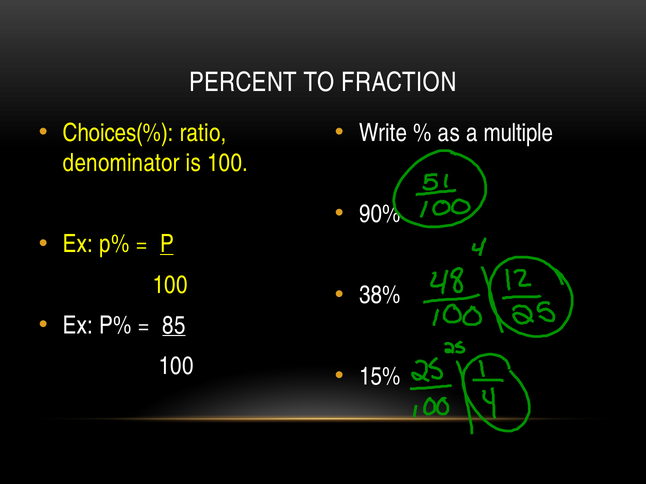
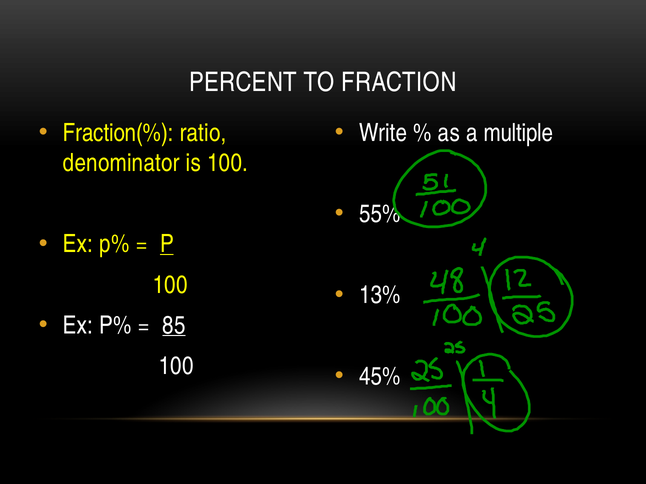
Choices(%: Choices(% -> Fraction(% (118, 133)
90%: 90% -> 55% (380, 214)
38%: 38% -> 13% (380, 295)
15%: 15% -> 45% (380, 377)
